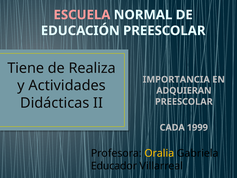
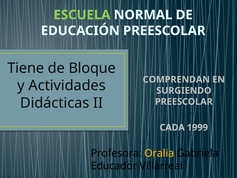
ESCUELA colour: pink -> light green (82, 15)
Realiza: Realiza -> Bloque (92, 68)
IMPORTANCIA: IMPORTANCIA -> COMPRENDAN (176, 79)
ADQUIERAN: ADQUIERAN -> SURGIENDO (184, 90)
